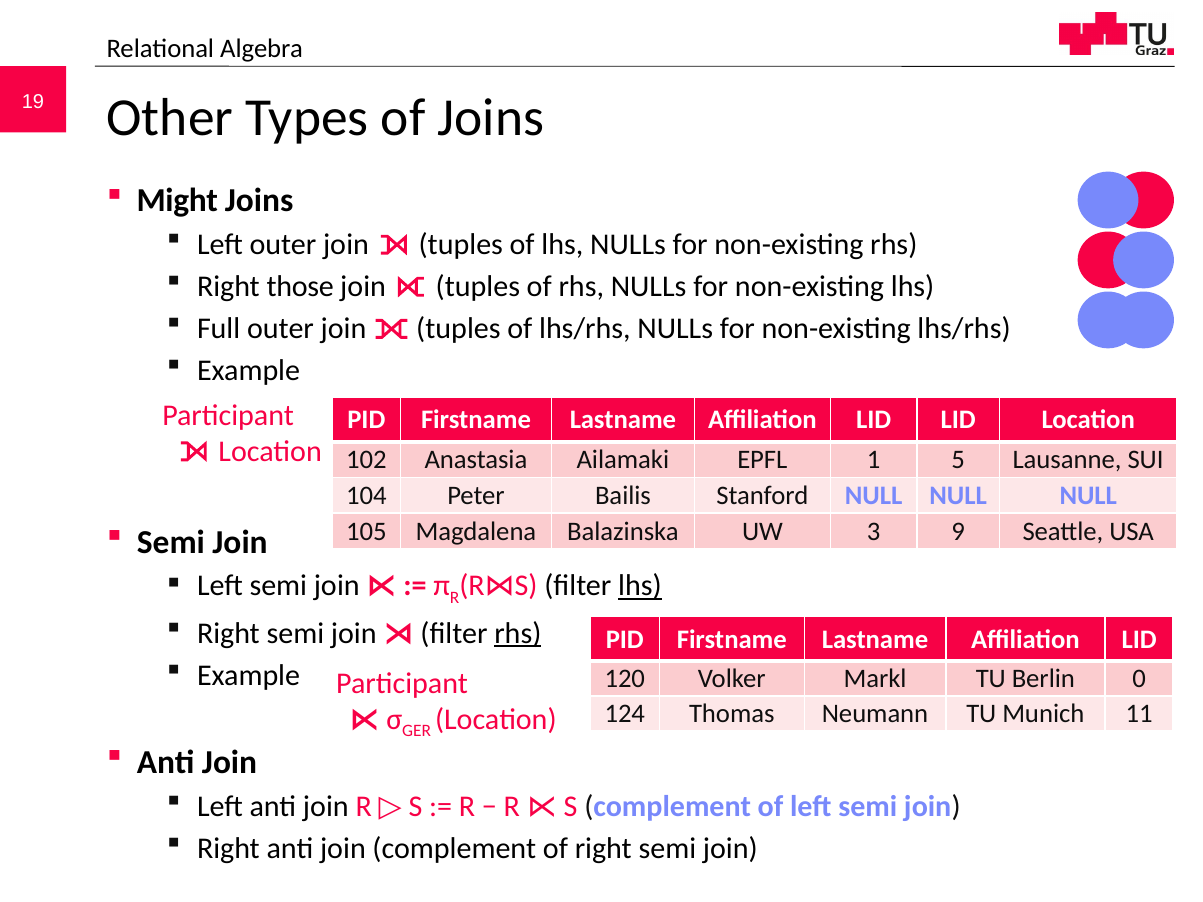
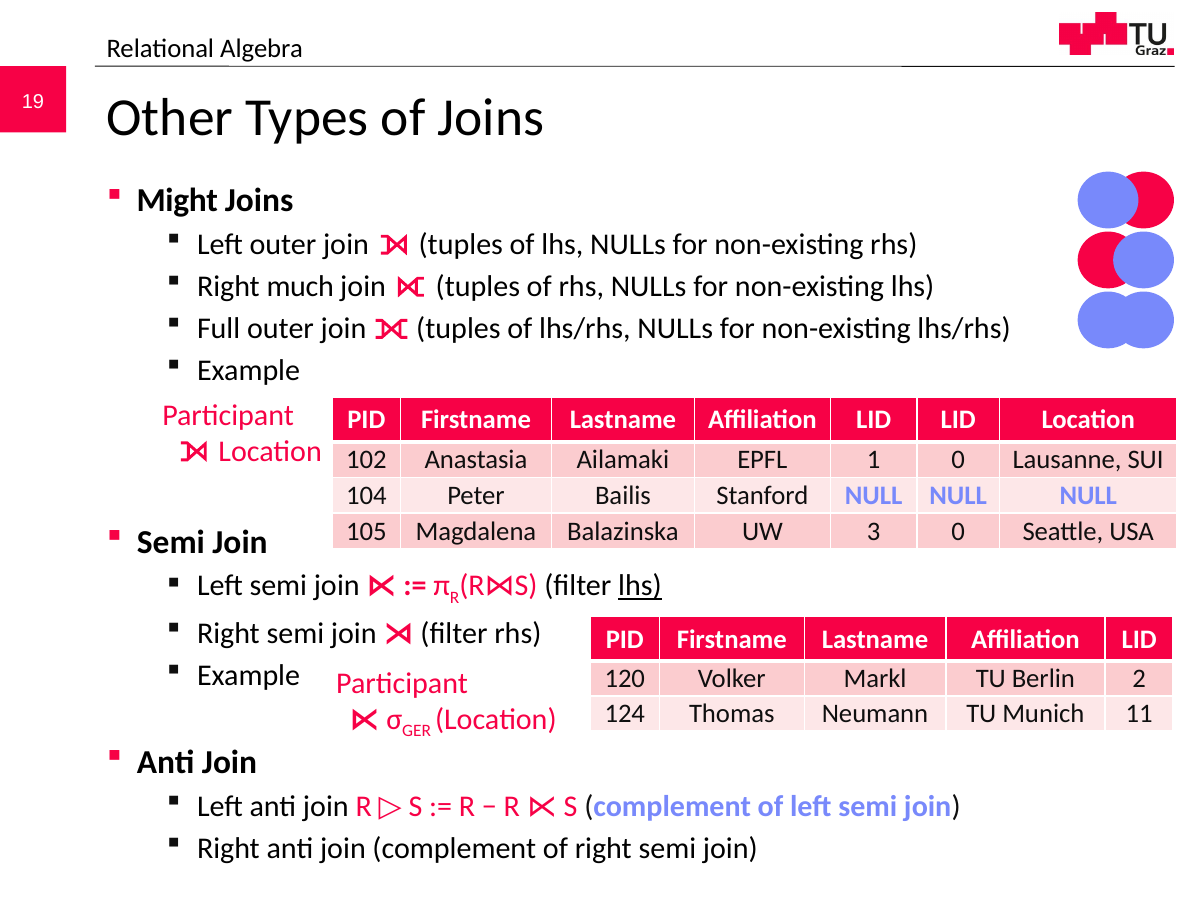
those: those -> much (300, 287)
1 5: 5 -> 0 (958, 460)
3 9: 9 -> 0 (958, 531)
rhs underline: present -> none (518, 633)
0: 0 -> 2 (1139, 679)
